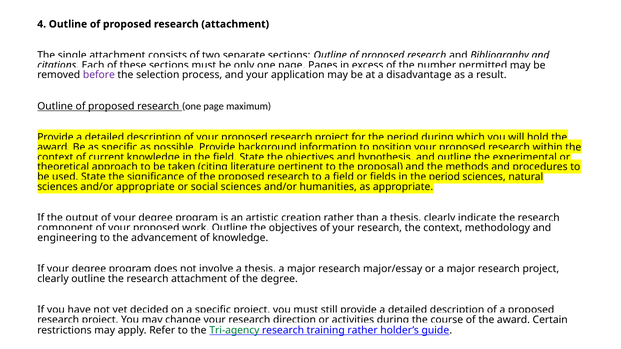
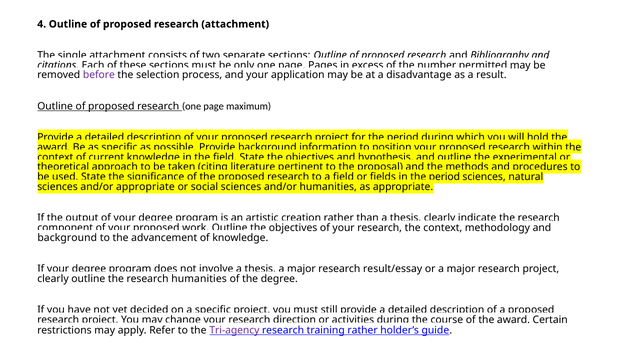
engineering: engineering -> background (67, 238)
major/essay: major/essay -> result/essay (393, 269)
the research attachment: attachment -> humanities (199, 279)
Tri-agency colour: green -> purple (234, 331)
